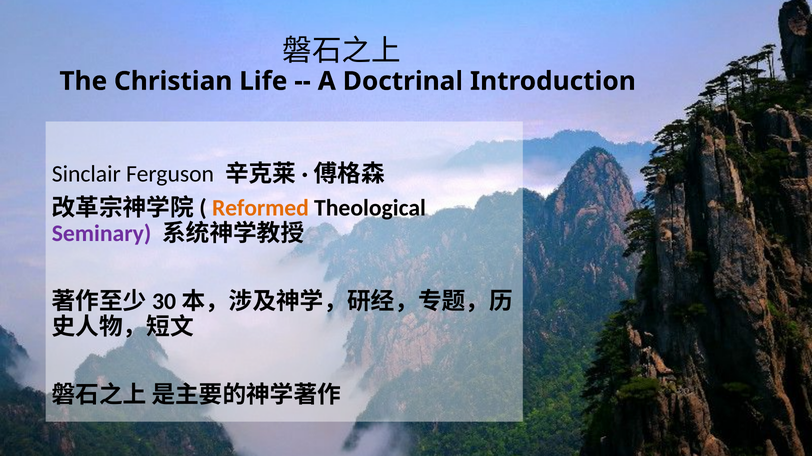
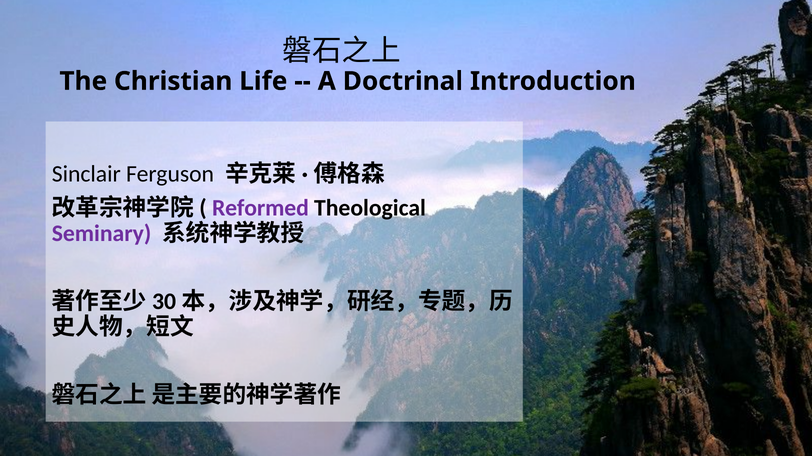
Reformed colour: orange -> purple (260, 208)
